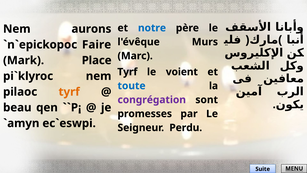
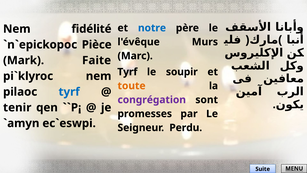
aurons: aurons -> fidélité (91, 29)
Faire: Faire -> Pièce (97, 45)
Place: Place -> Faite (97, 60)
voient: voient -> soupir (182, 72)
toute colour: blue -> orange (132, 86)
tyrf colour: orange -> blue (69, 92)
beau: beau -> tenir (17, 107)
